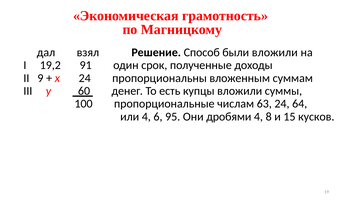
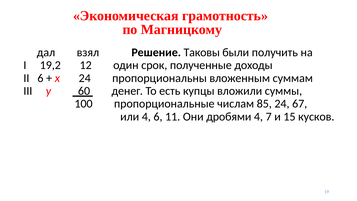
Способ: Способ -> Таковы (202, 52)
были вложили: вложили -> получить (275, 52)
91: 91 -> 12 (86, 65)
II 9: 9 -> 6 (40, 78)
63: 63 -> 85 (264, 104)
64: 64 -> 67 (300, 104)
95: 95 -> 11 (173, 117)
8: 8 -> 7 (269, 117)
